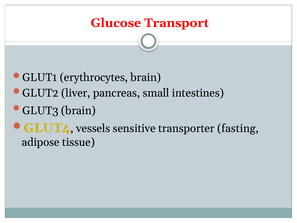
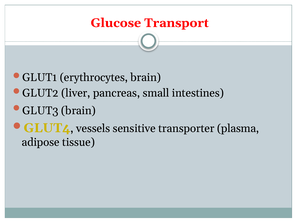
fasting: fasting -> plasma (238, 128)
